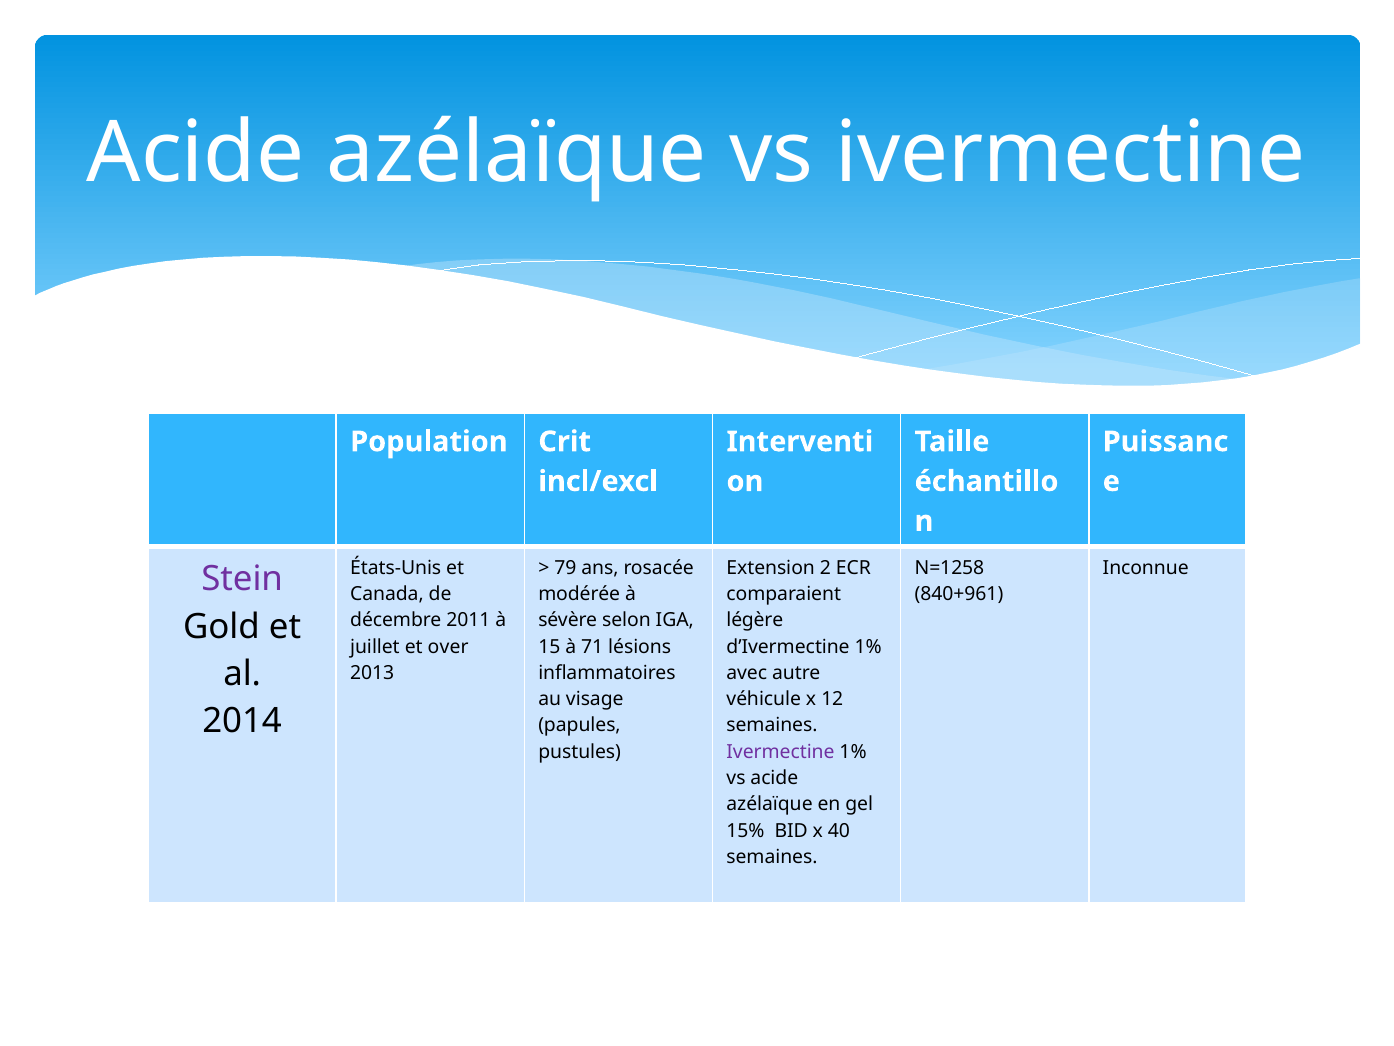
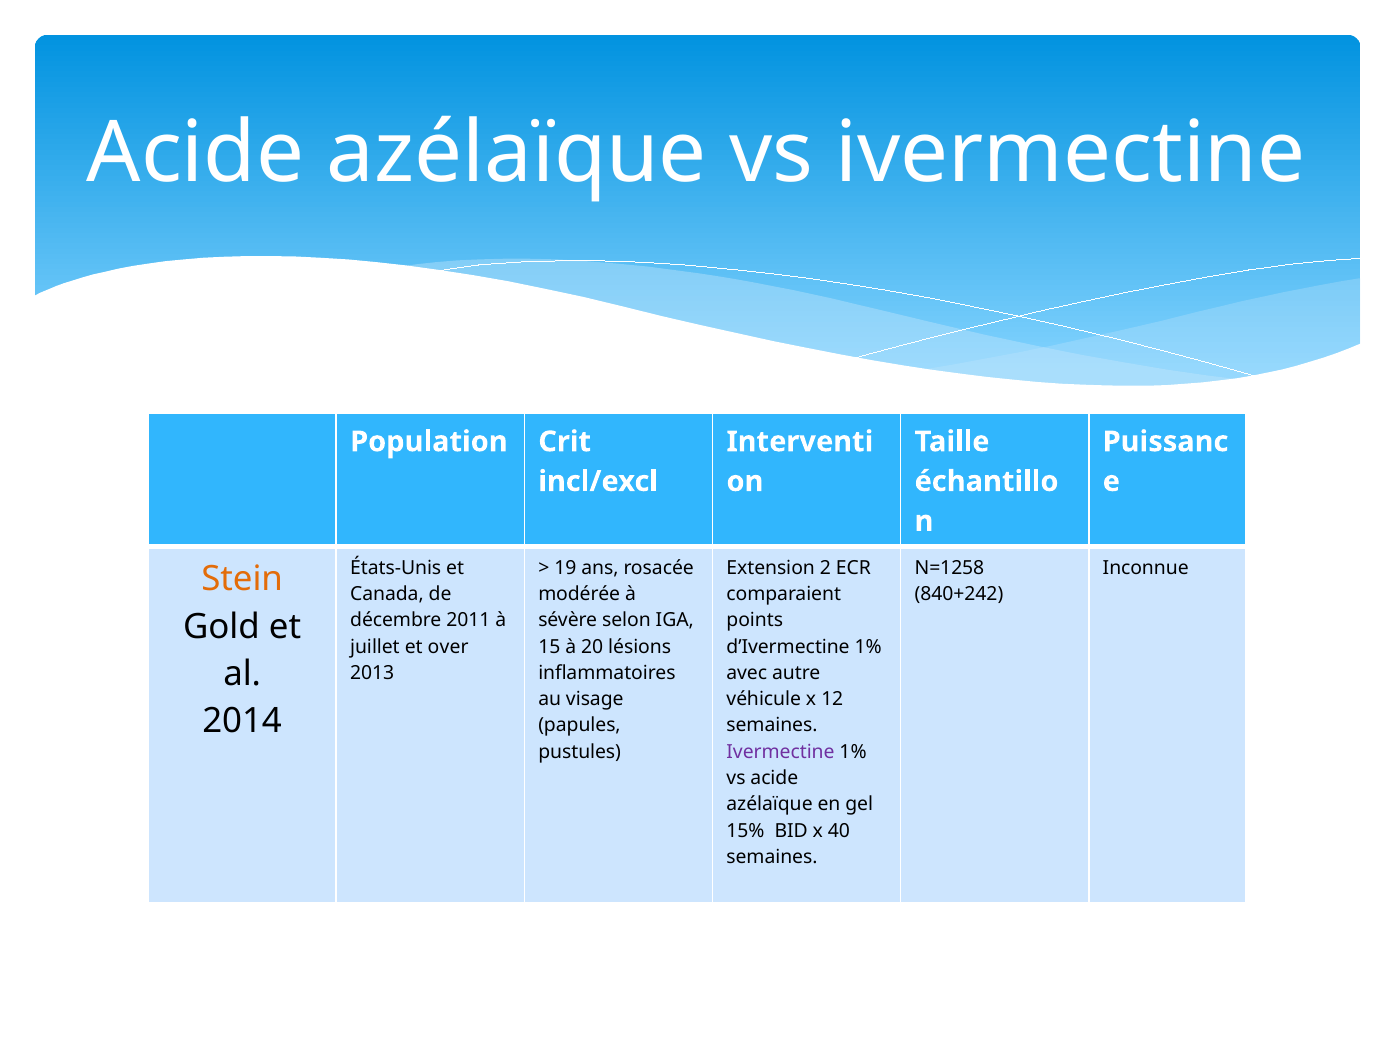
79: 79 -> 19 (565, 567)
Stein colour: purple -> orange (242, 579)
840+961: 840+961 -> 840+242 (959, 594)
légère: légère -> points (755, 620)
71: 71 -> 20 (592, 646)
